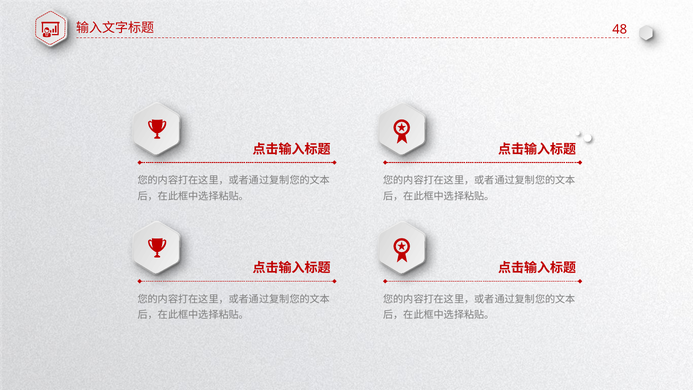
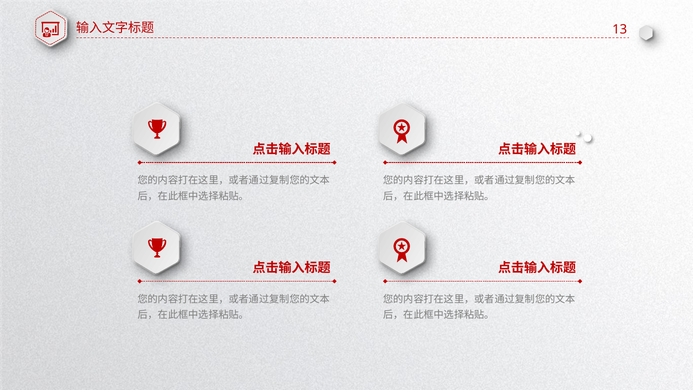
48: 48 -> 13 (620, 30)
